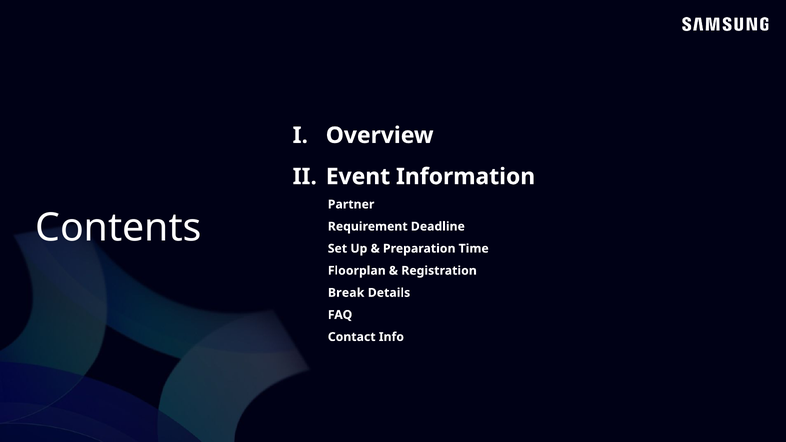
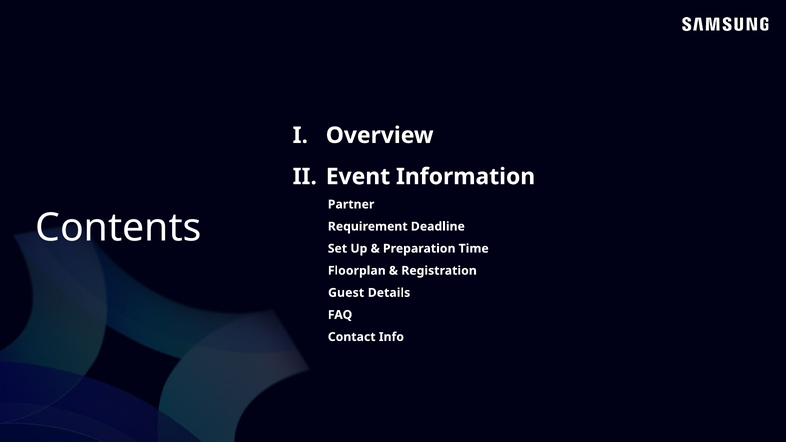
Break: Break -> Guest (346, 293)
